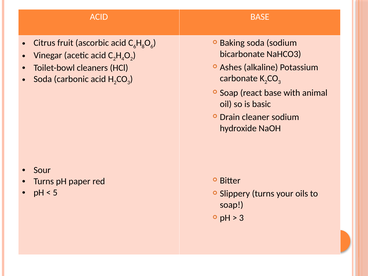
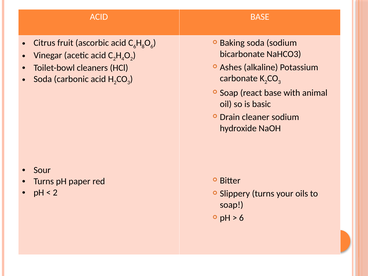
5: 5 -> 2 (55, 193)
3: 3 -> 6 (241, 218)
